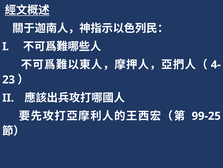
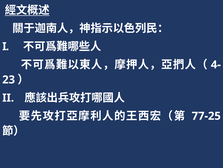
99-25: 99-25 -> 77-25 (206, 116)
